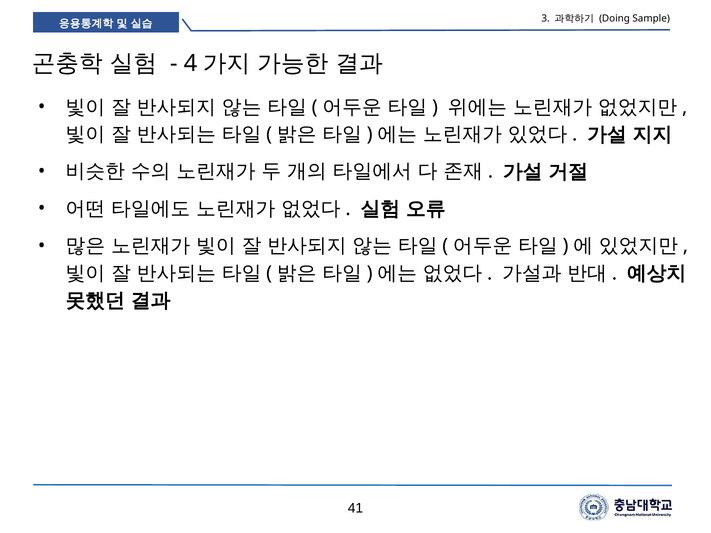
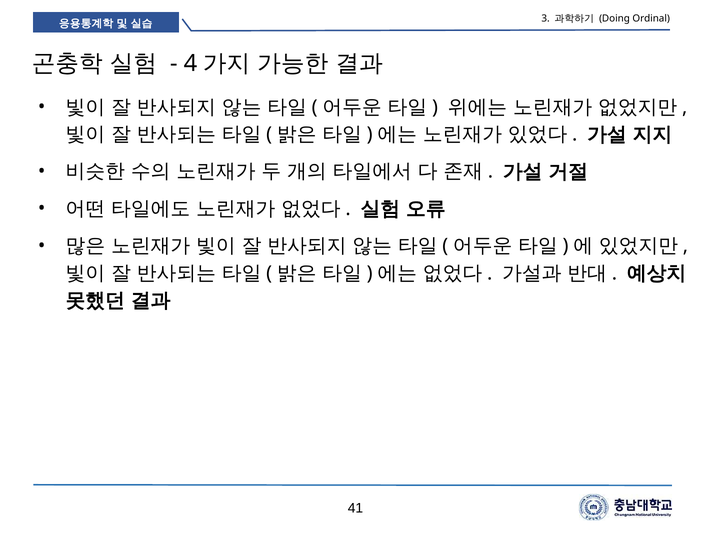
Sample: Sample -> Ordinal (651, 18)
